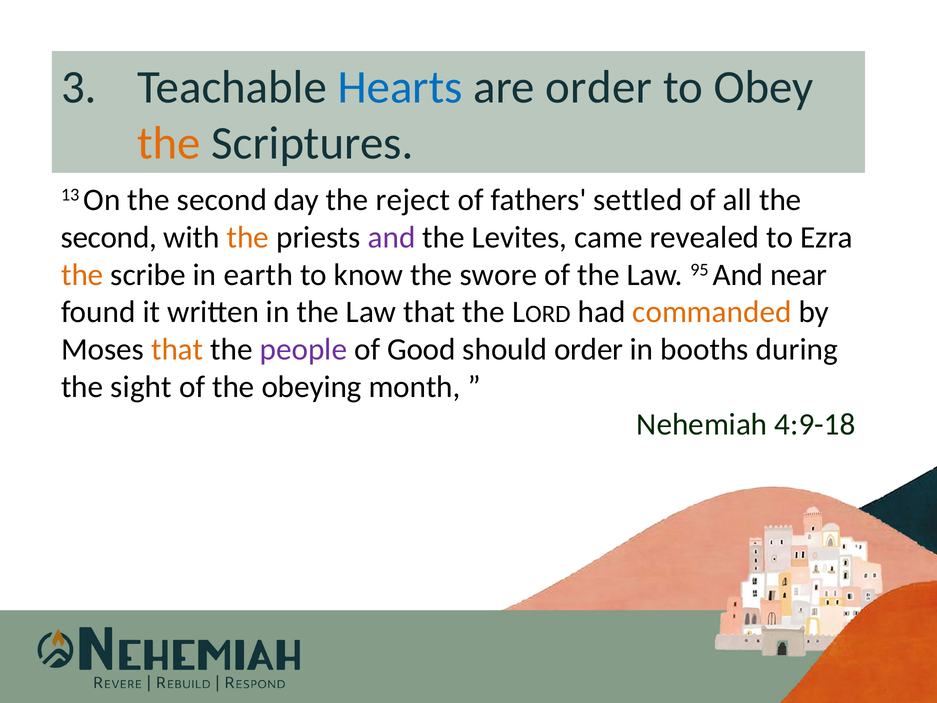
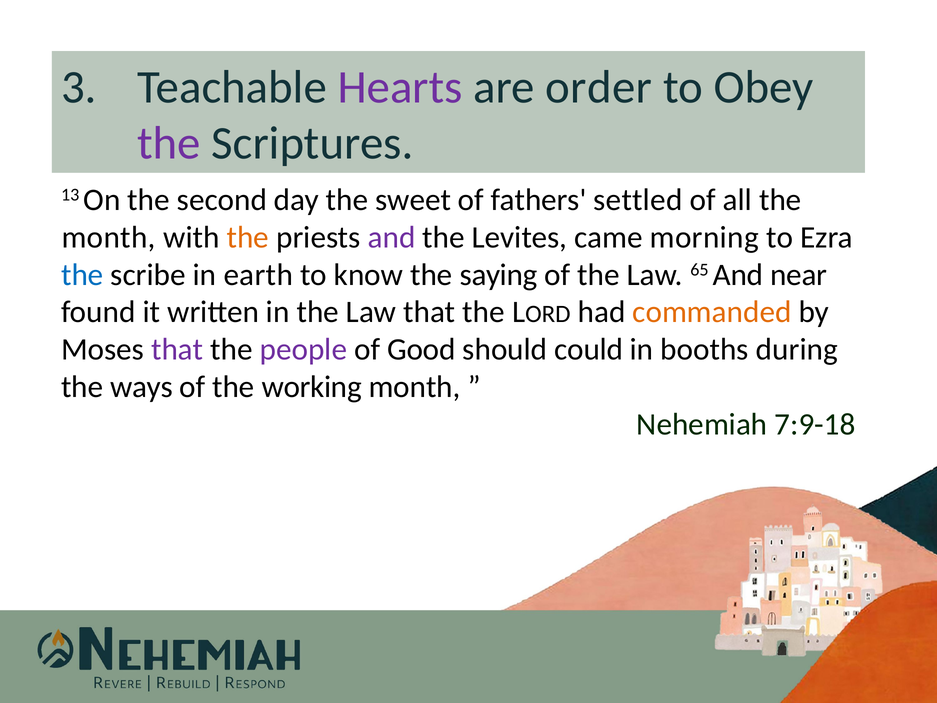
Hearts colour: blue -> purple (400, 87)
the colour: orange -> purple (169, 143)
reject: reject -> sweet (413, 200)
second: second -> month (109, 237)
revealed: revealed -> morning (704, 237)
the colour: orange -> blue (82, 275)
swore: swore -> saying (499, 275)
95: 95 -> 65 (699, 270)
that colour: orange -> purple (177, 350)
should order: order -> could (589, 350)
sight: sight -> ways (141, 387)
obeying: obeying -> working (312, 387)
4:9-18: 4:9-18 -> 7:9-18 (815, 425)
